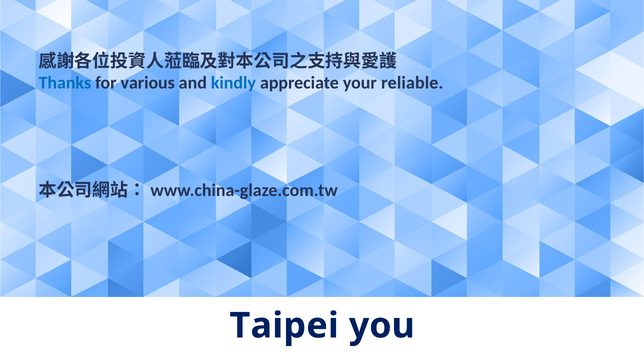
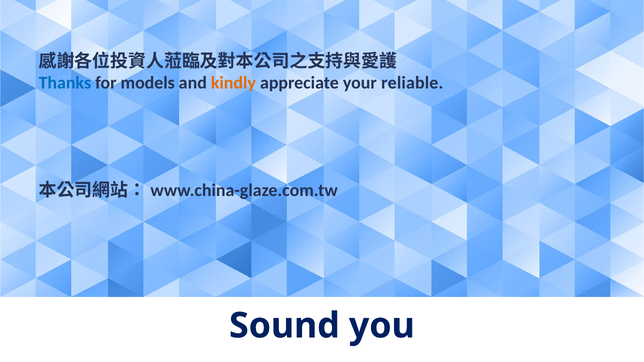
various: various -> models (148, 83)
kindly colour: blue -> orange (233, 83)
Taipei: Taipei -> Sound (284, 326)
